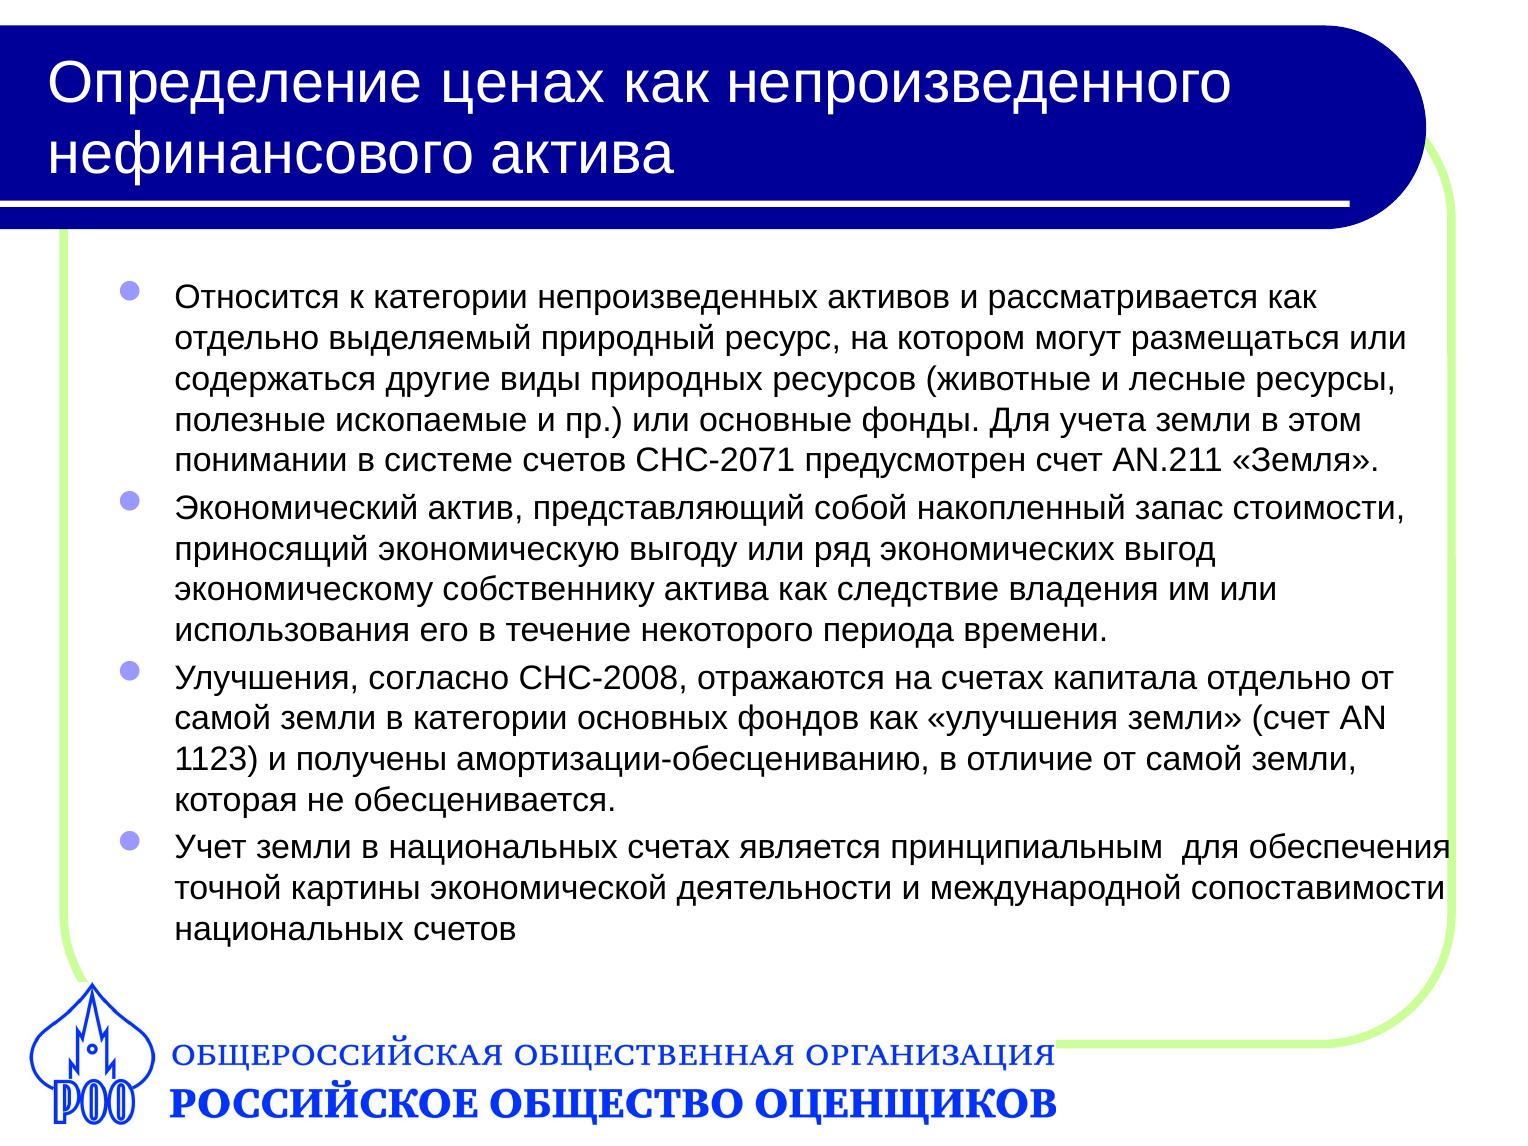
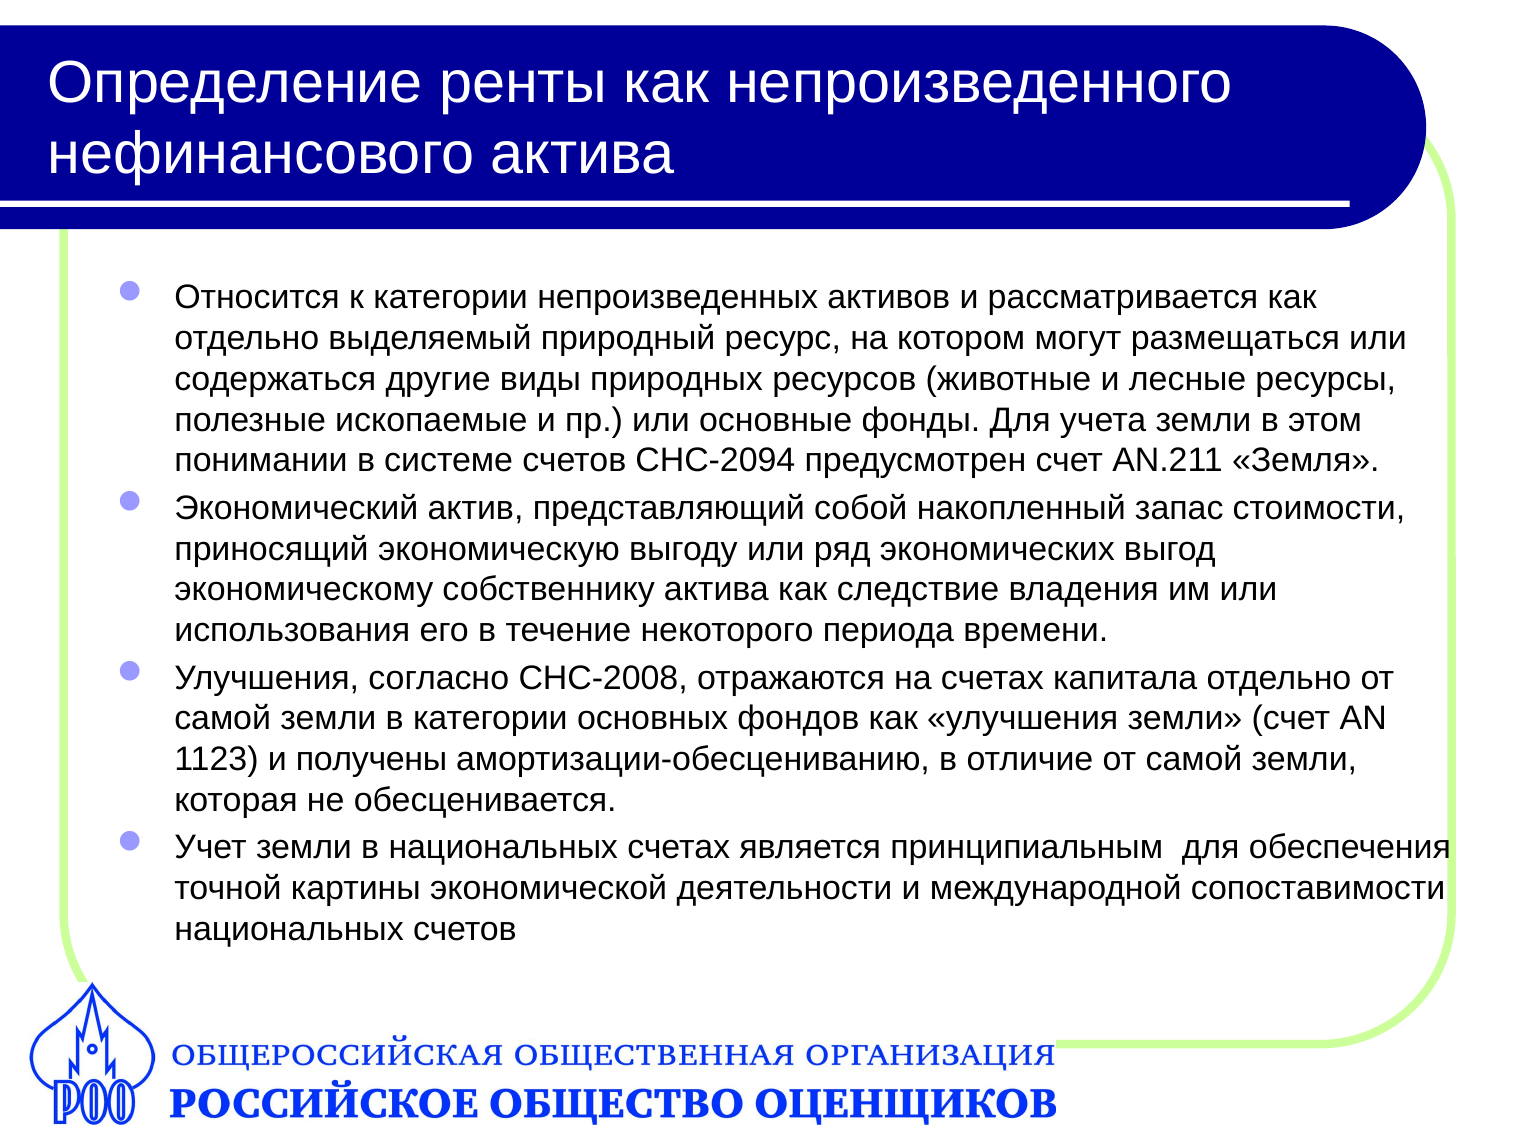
ценах: ценах -> ренты (523, 83)
СНС-2071: СНС-2071 -> СНС-2094 (715, 461)
